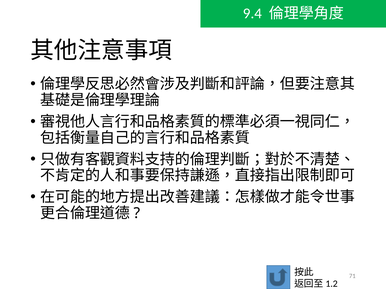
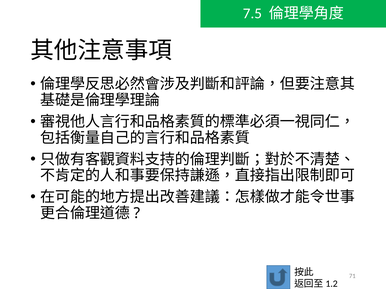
9.4: 9.4 -> 7.5 (252, 14)
